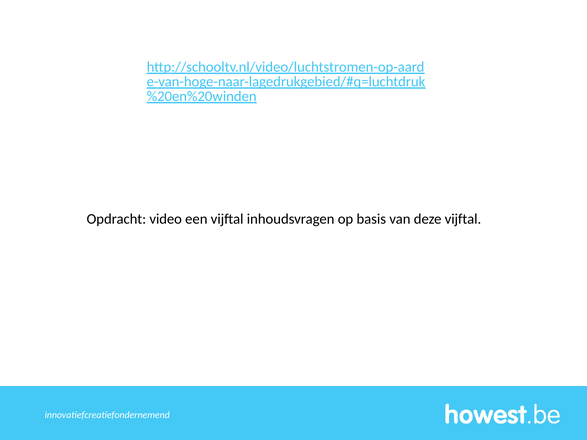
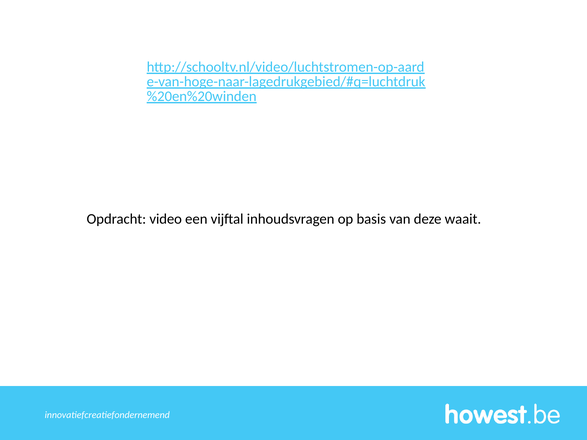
deze vijftal: vijftal -> waait (463, 219)
